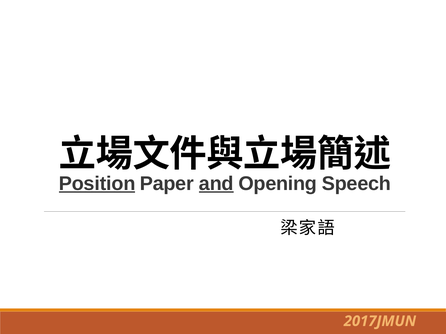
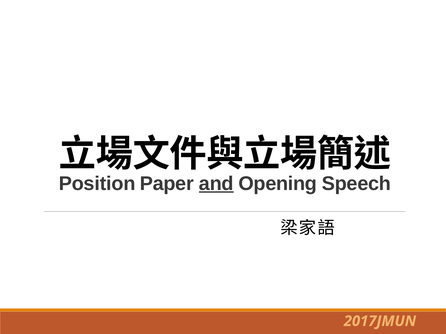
Position underline: present -> none (97, 184)
